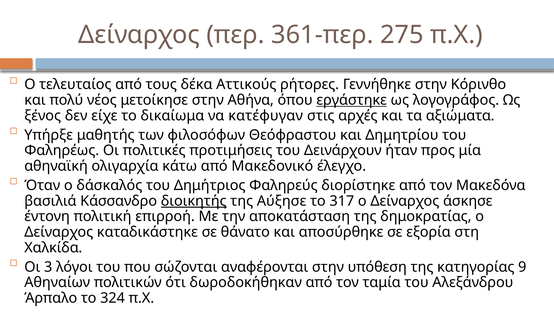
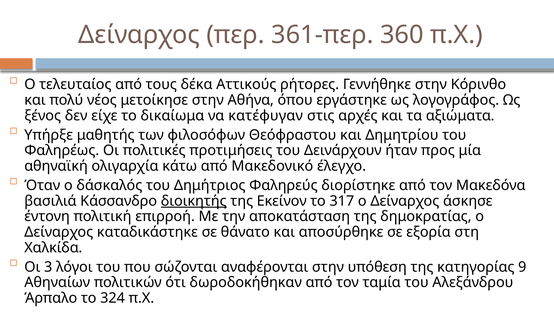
275: 275 -> 360 (402, 35)
εργάστηκε underline: present -> none (352, 100)
Αύξησε: Αύξησε -> Εκείνον (282, 201)
